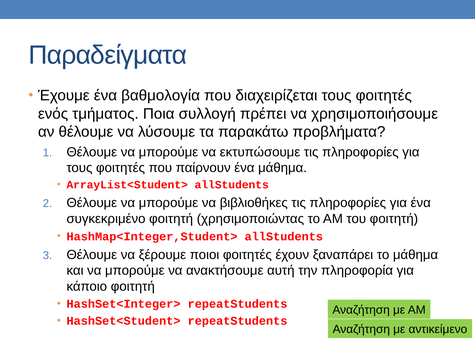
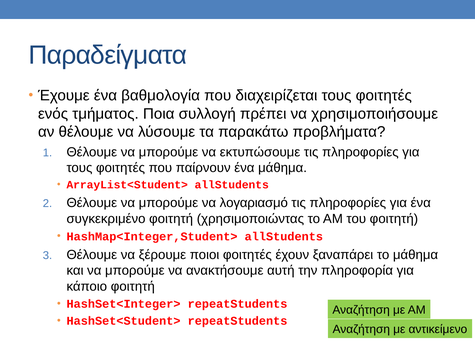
βιβλιοθήκες: βιβλιοθήκες -> λογαριασμό (254, 203)
